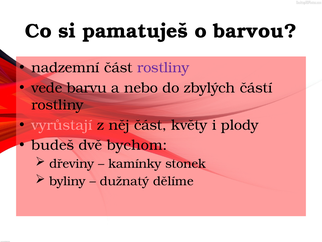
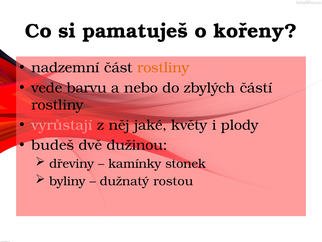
barvou: barvou -> kořeny (255, 31)
rostliny colour: purple -> orange (163, 68)
něj část: část -> jaké (151, 125)
bychom: bychom -> dužinou (137, 145)
dělíme: dělíme -> rostou (173, 181)
